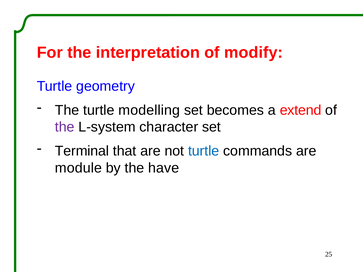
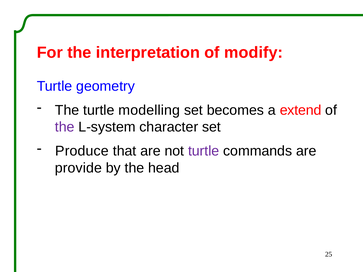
Terminal: Terminal -> Produce (82, 151)
turtle colour: blue -> purple (204, 151)
module: module -> provide (78, 168)
have: have -> head (164, 168)
